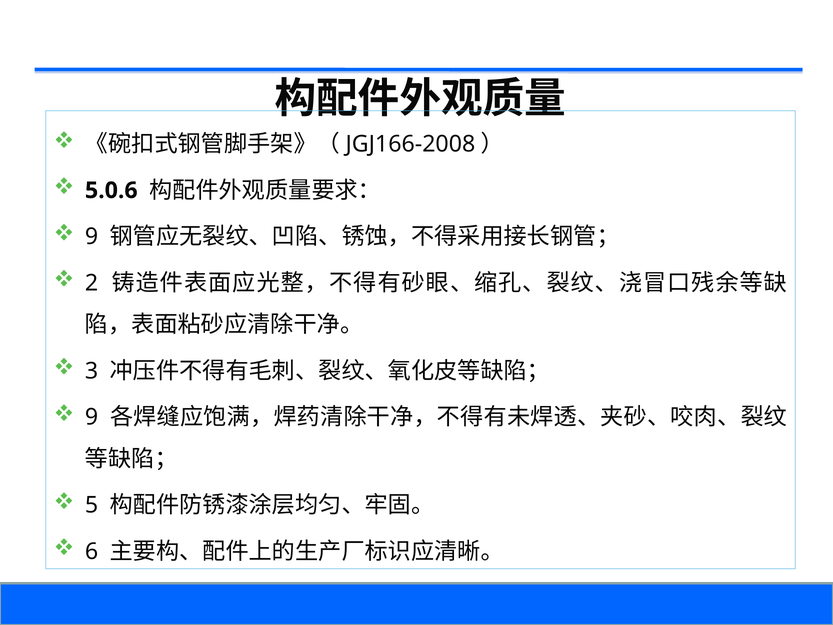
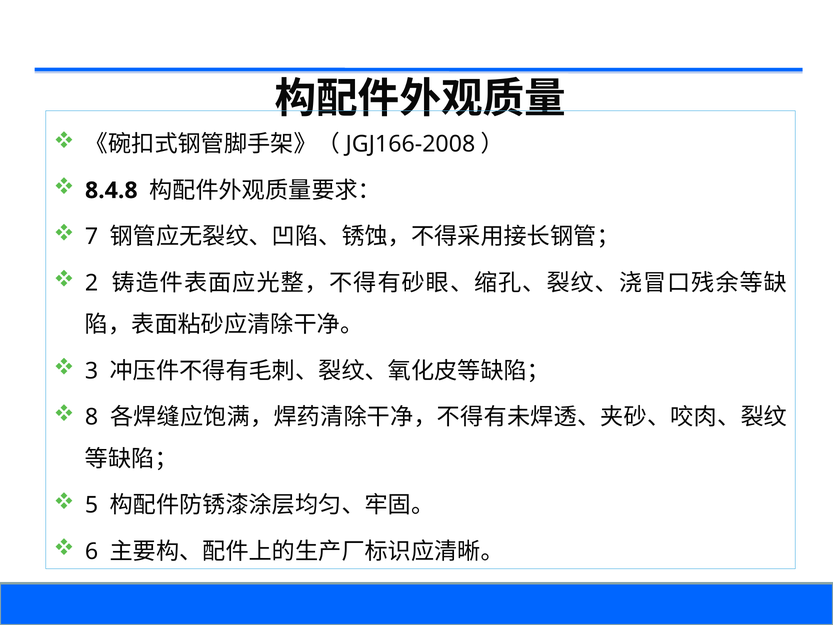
5.0.6: 5.0.6 -> 8.4.8 (111, 190)
9: 9 -> 7 (92, 237)
9: 9 -> 8 (92, 417)
